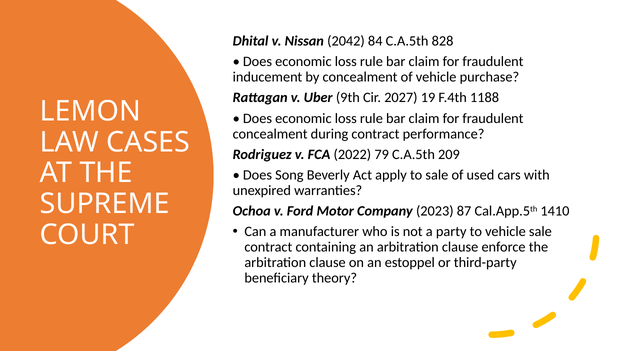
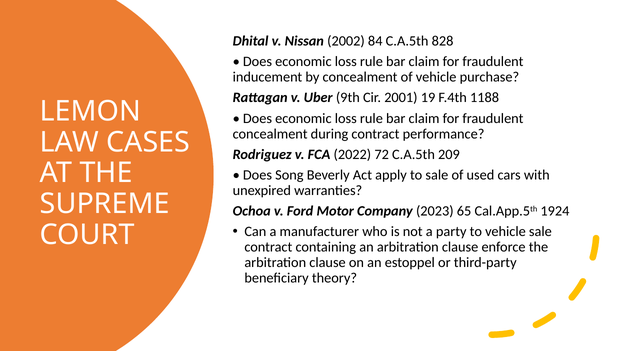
2042: 2042 -> 2002 (346, 41)
2027: 2027 -> 2001 (401, 98)
79: 79 -> 72 (382, 155)
87: 87 -> 65 (464, 211)
1410: 1410 -> 1924 (555, 211)
